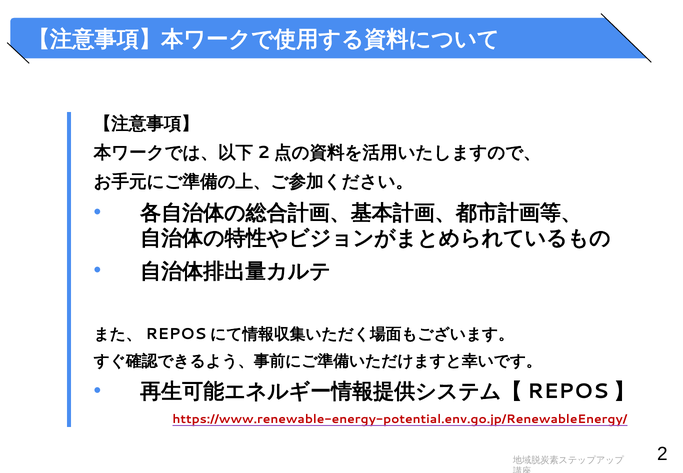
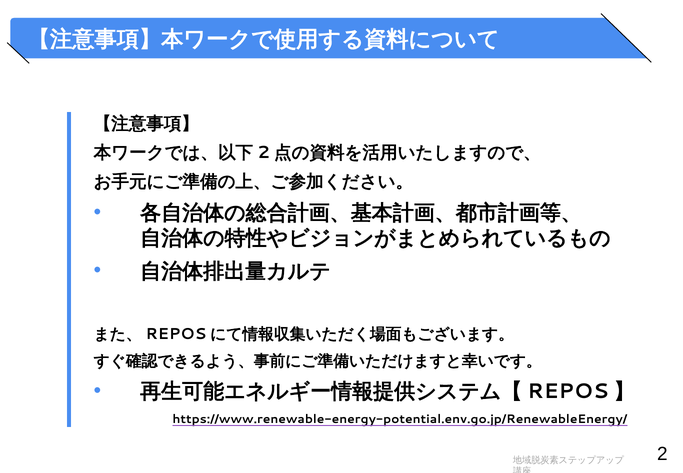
https://www.renewable-energy-potential.env.go.jp/RenewableEnergy/ colour: red -> black (400, 419)
